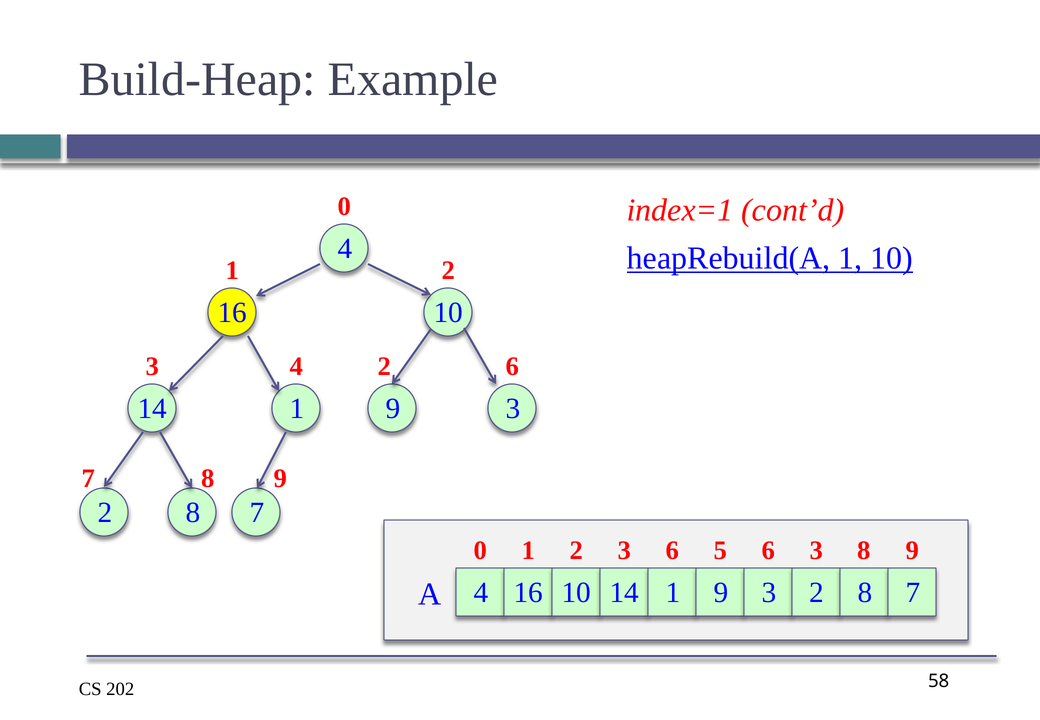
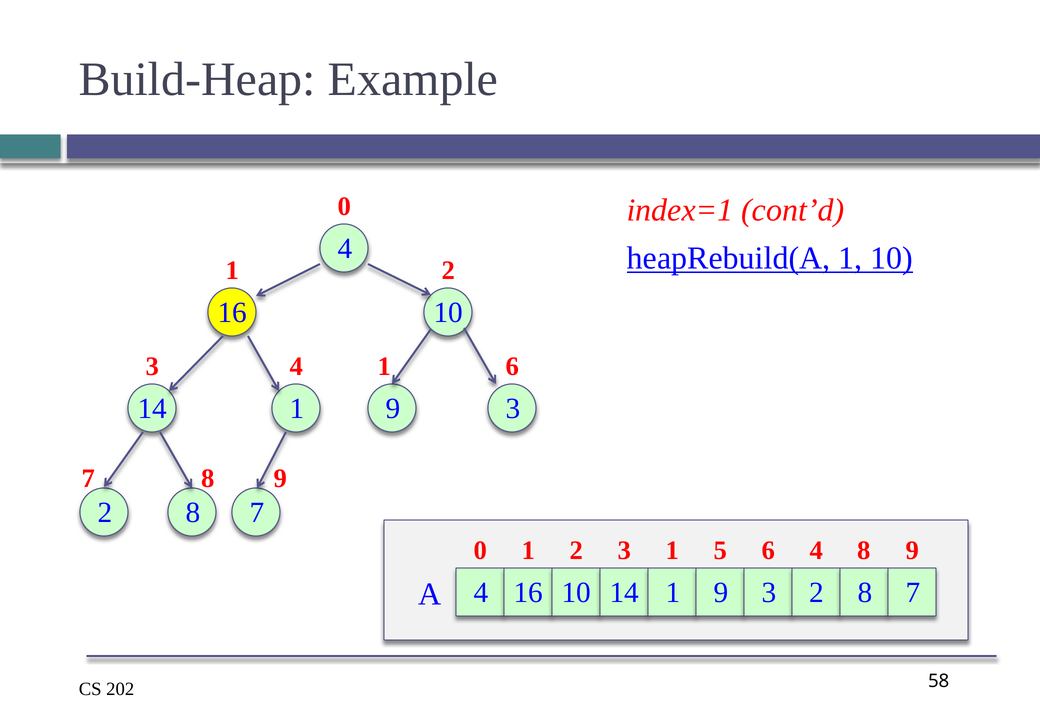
2: 2 -> 1 (384, 367)
3 6: 6 -> 1 (672, 551)
5 6 3: 3 -> 4 (816, 551)
